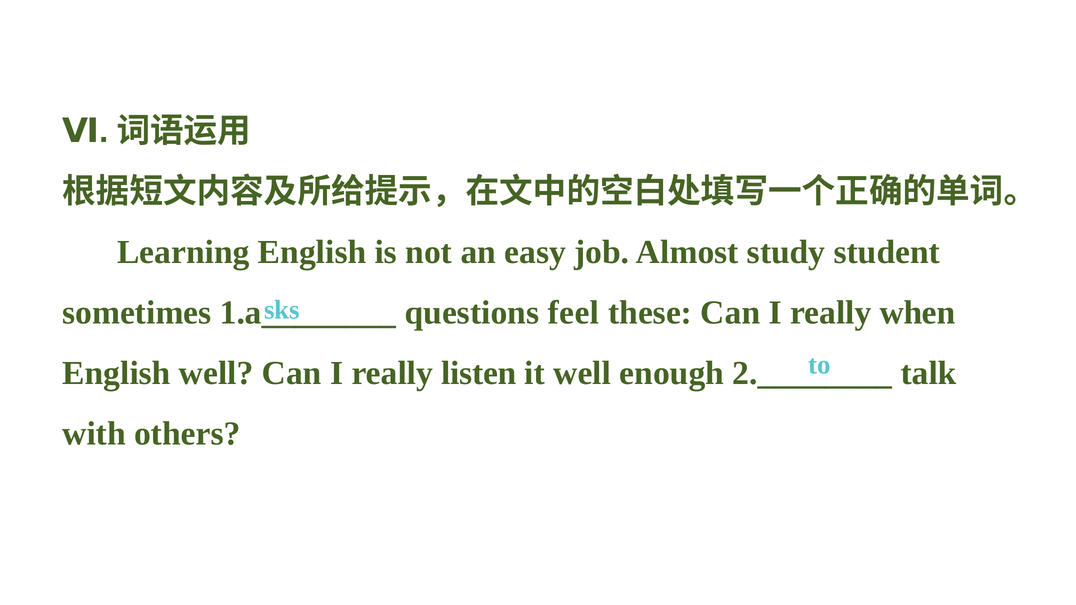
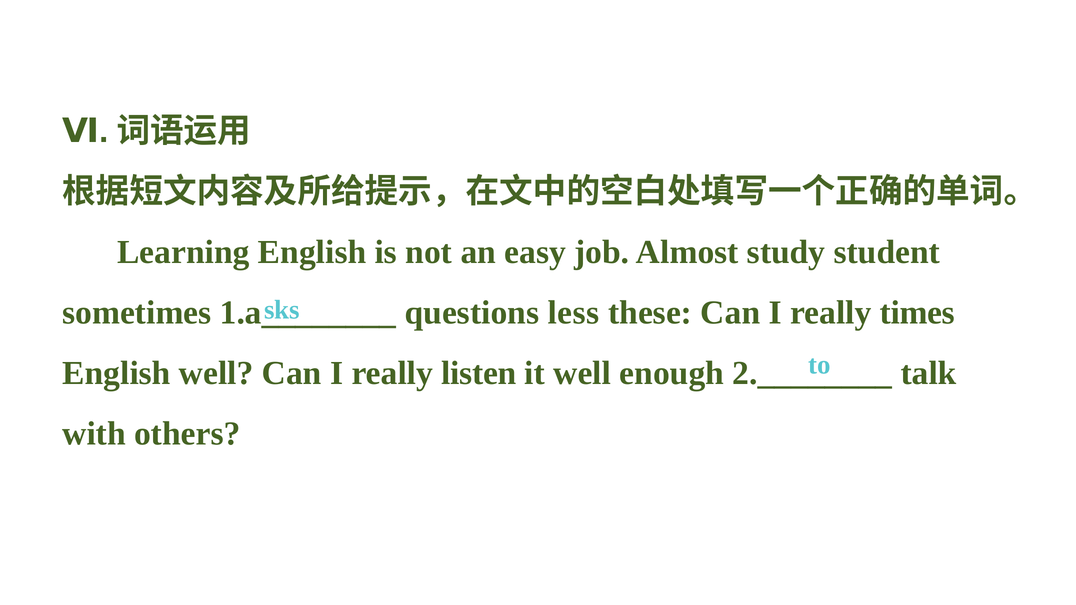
feel: feel -> less (574, 313)
when: when -> times (917, 313)
